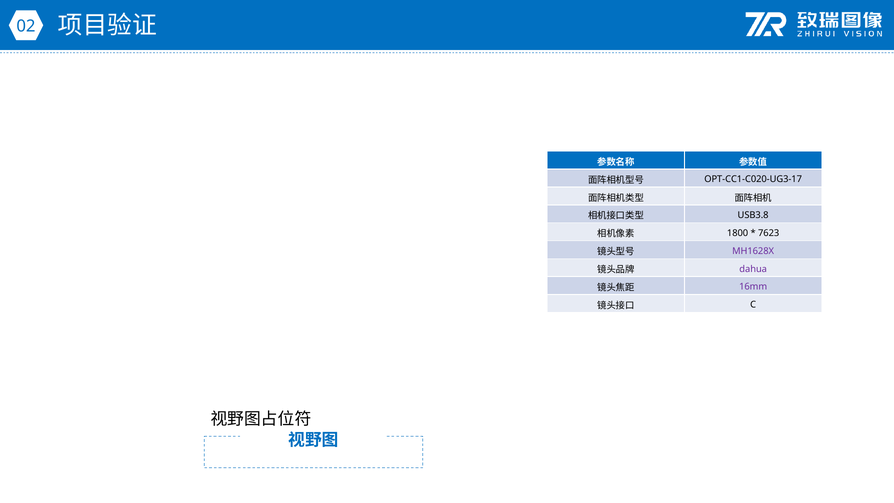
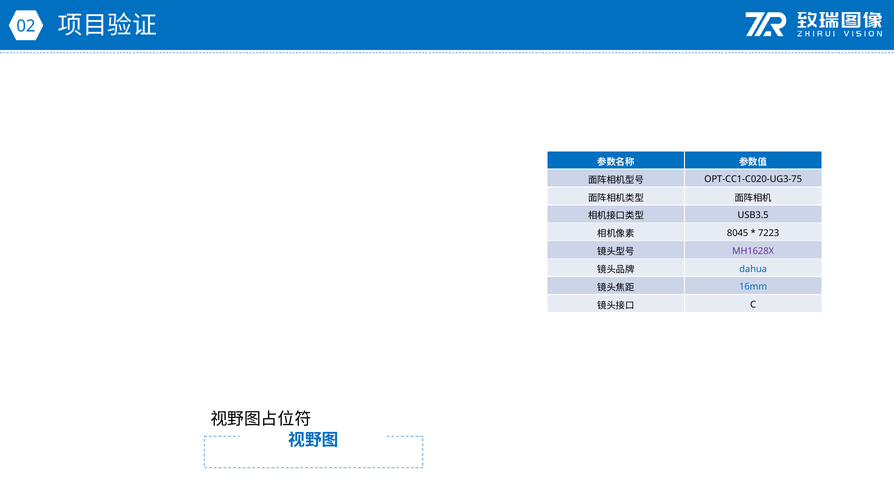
OPT-CC1-C020-UG3-17: OPT-CC1-C020-UG3-17 -> OPT-CC1-C020-UG3-75 (753, 179)
USB3.8: USB3.8 -> USB3.5 (753, 215)
1800: 1800 -> 8045 (738, 233)
7623: 7623 -> 7223 (769, 233)
dahua colour: purple -> blue (753, 269)
16mm colour: purple -> blue (753, 287)
